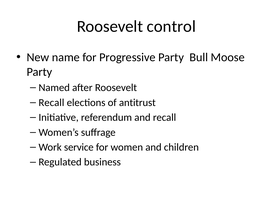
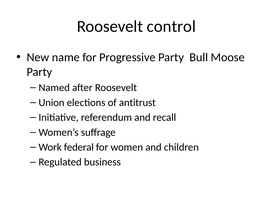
Recall: Recall -> Union (51, 102)
service: service -> federal (79, 147)
